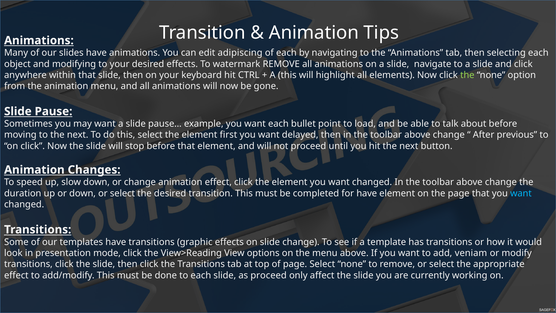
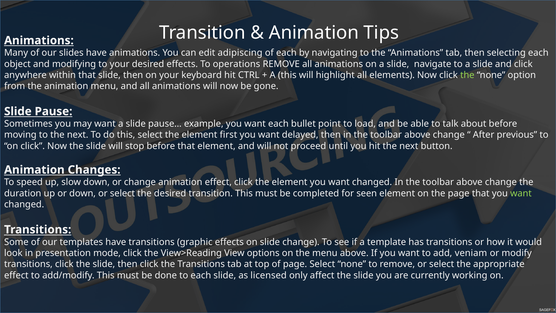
watermark: watermark -> operations (237, 64)
for have: have -> seen (367, 193)
want colour: light blue -> light green (521, 193)
as proceed: proceed -> licensed (269, 275)
